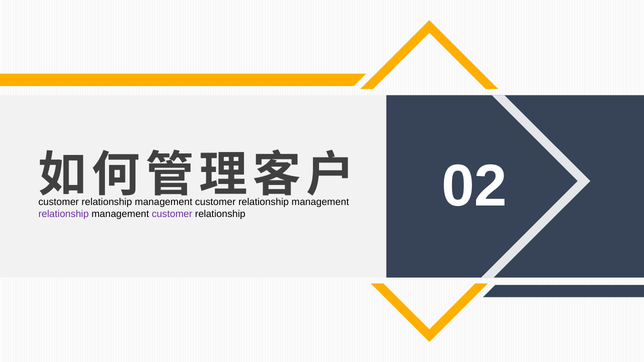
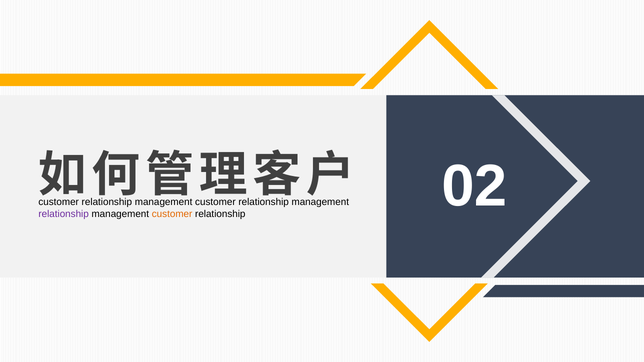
customer colour: purple -> orange (172, 214)
